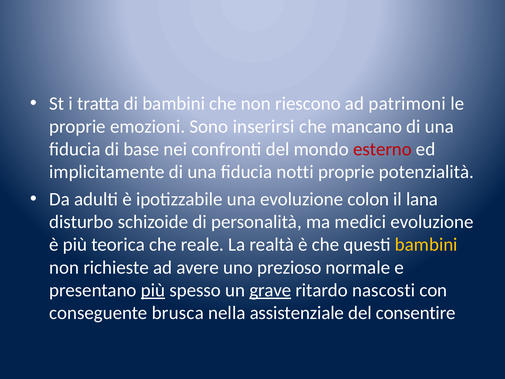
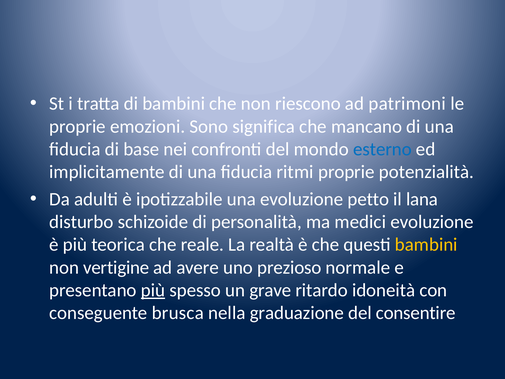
inserirsi: inserirsi -> significa (264, 126)
esterno colour: red -> blue (382, 149)
notti: notti -> ritmi (295, 172)
colon: colon -> petto (368, 199)
richieste: richieste -> vertigine (116, 267)
grave underline: present -> none (270, 290)
nascosti: nascosti -> idoneità (384, 290)
assistenziale: assistenziale -> graduazione (297, 313)
